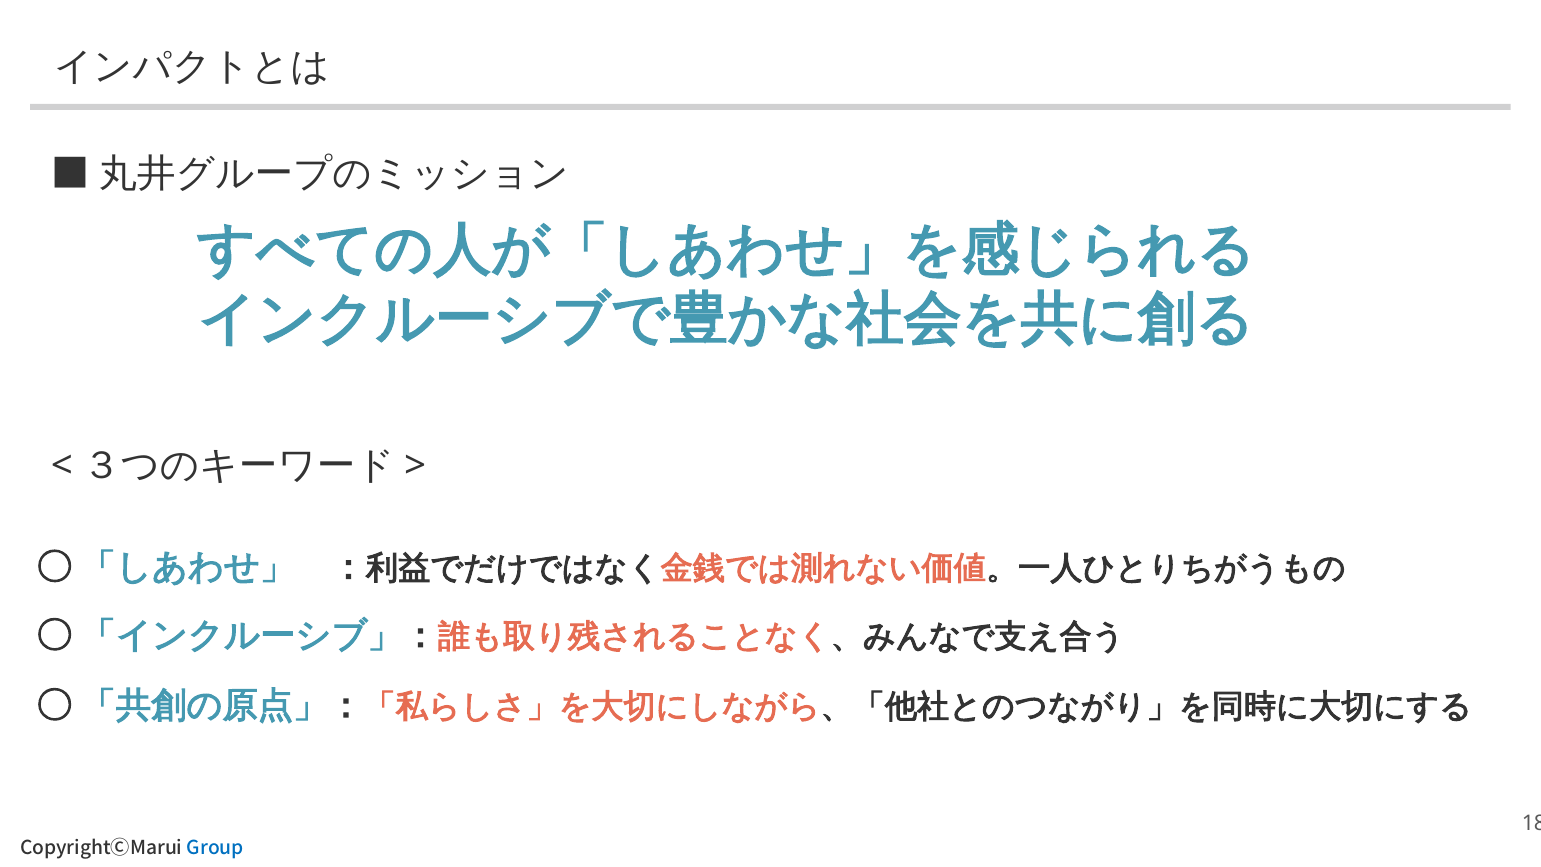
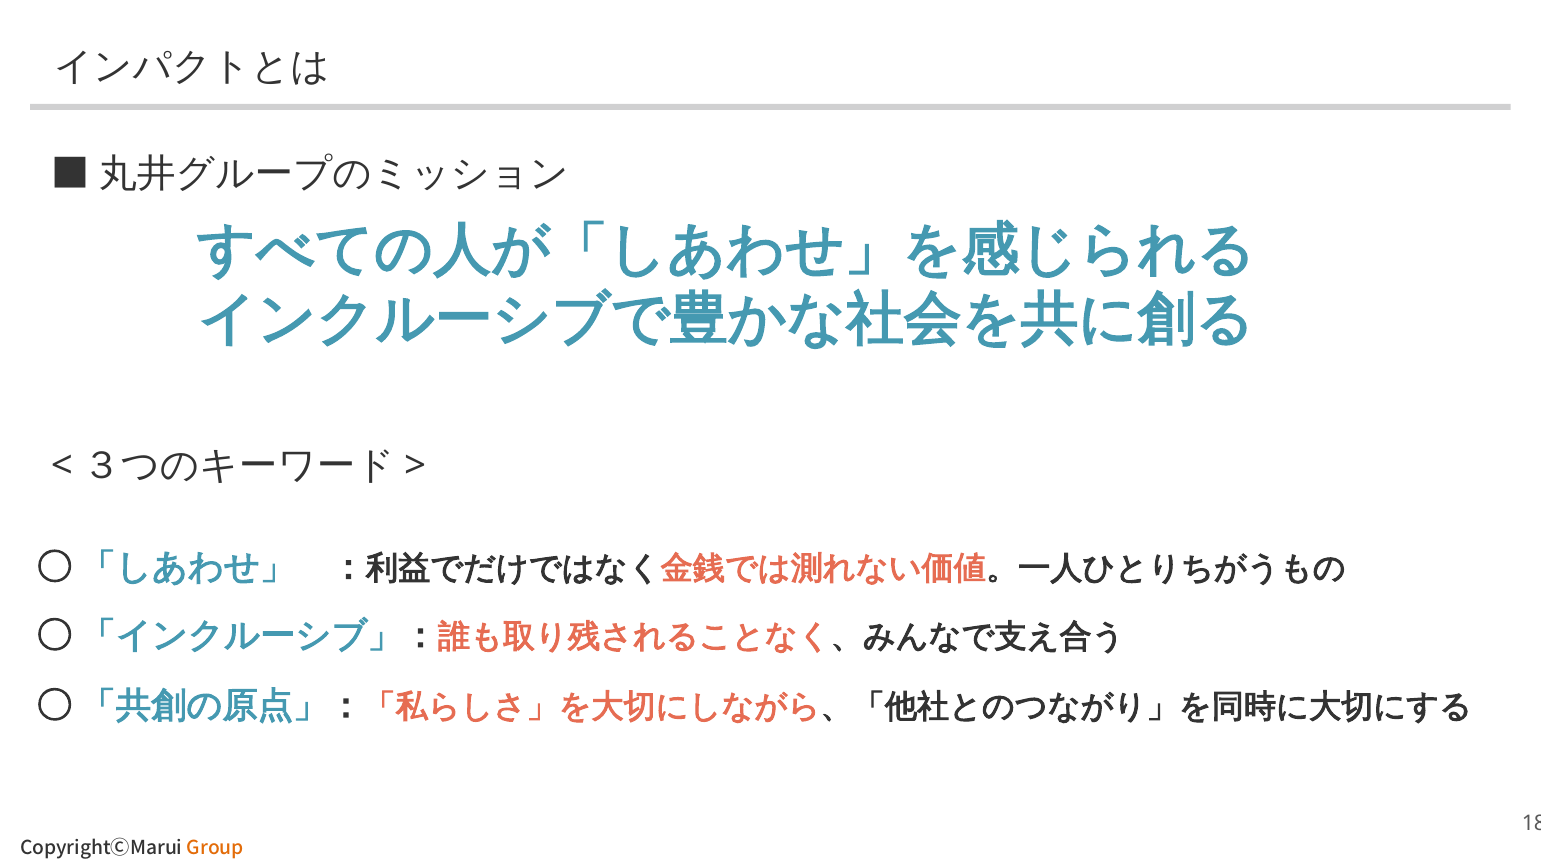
Group colour: blue -> orange (215, 848)
